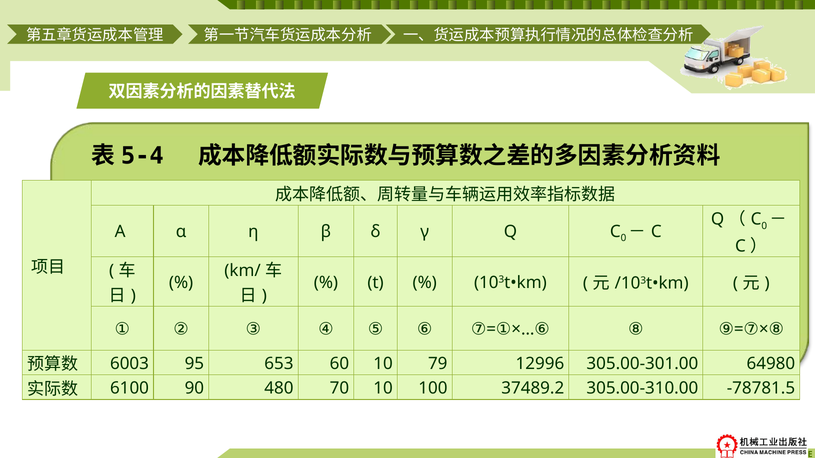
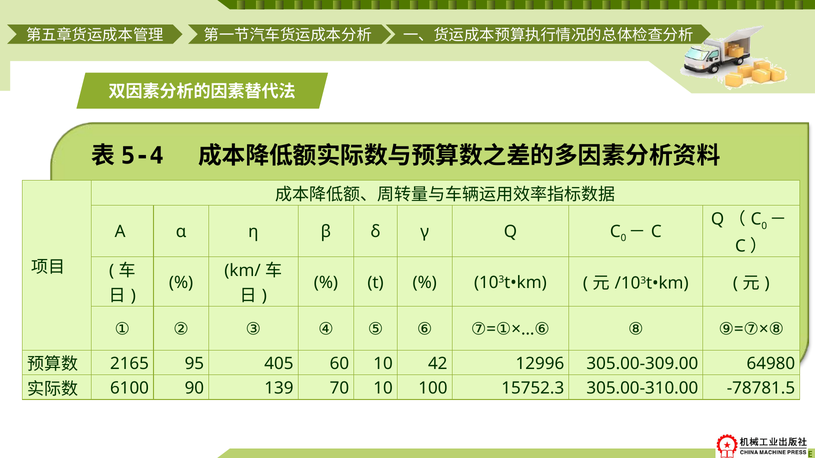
6003: 6003 -> 2165 (129, 364)
653: 653 -> 405 (279, 364)
79: 79 -> 42 (438, 364)
305.00-301.00: 305.00-301.00 -> 305.00-309.00 (642, 364)
480: 480 -> 139 (279, 389)
37489.2: 37489.2 -> 15752.3 (533, 389)
